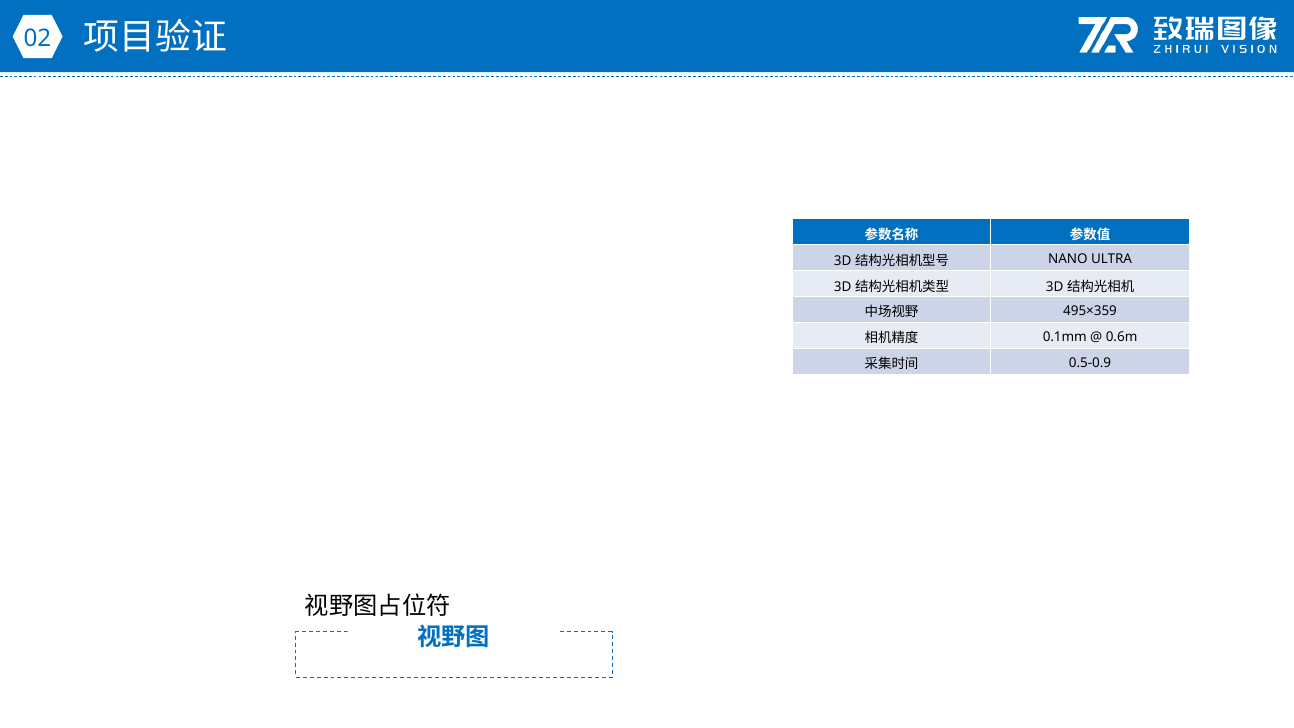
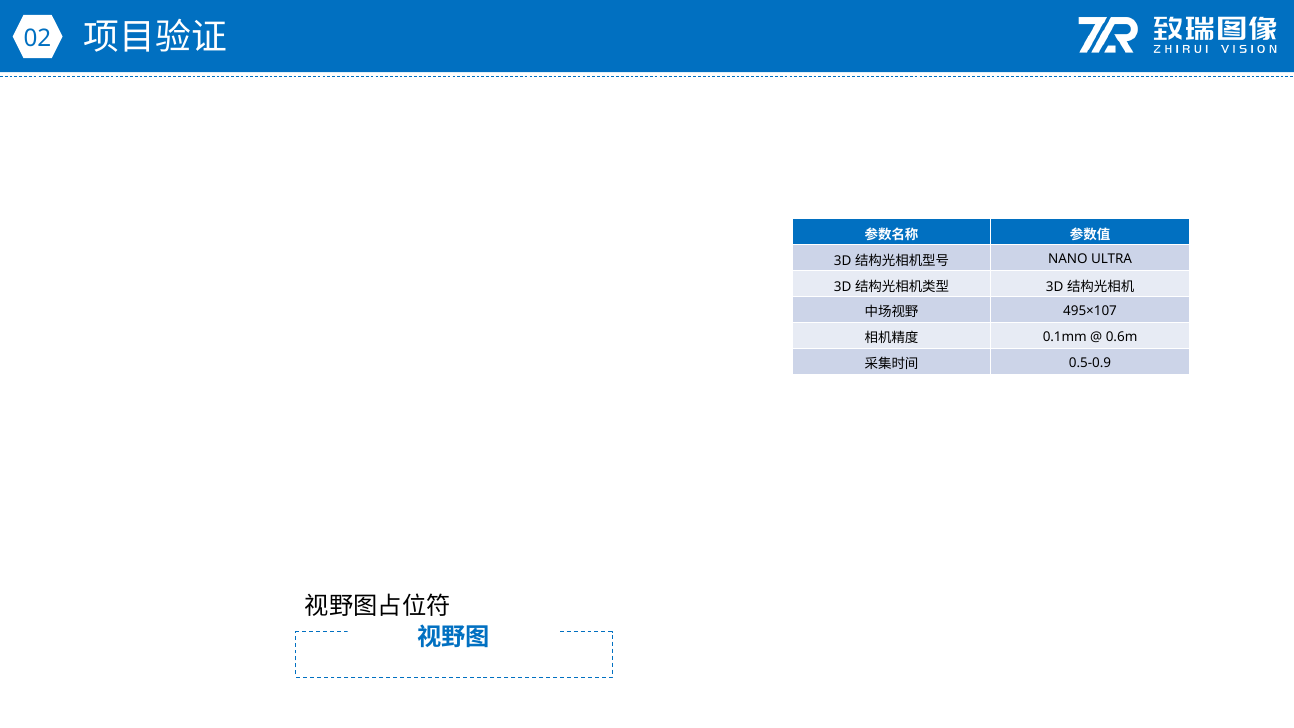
495×359: 495×359 -> 495×107 (1090, 311)
